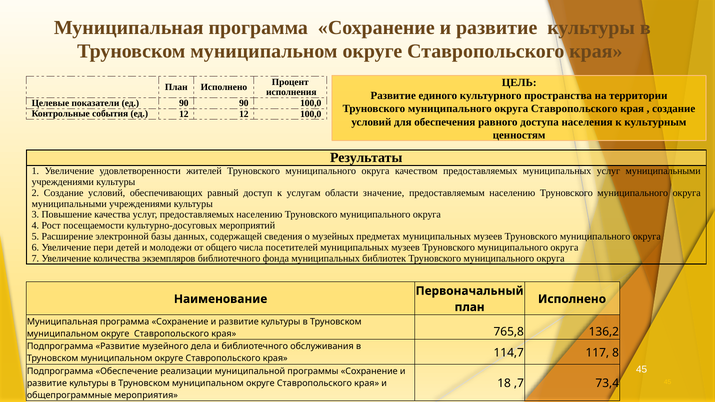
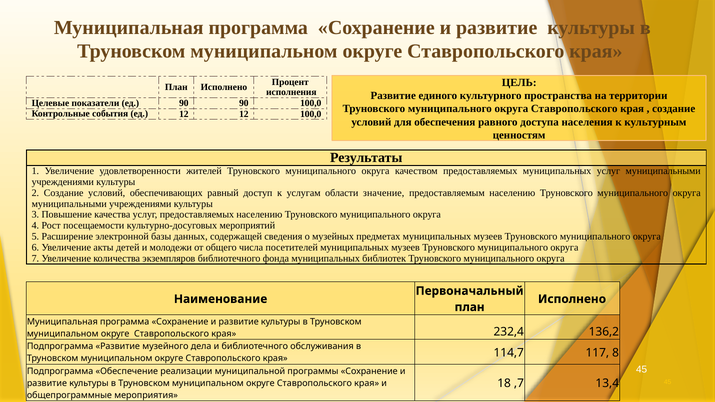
пери: пери -> акты (103, 248)
765,8: 765,8 -> 232,4 (509, 332)
73,4: 73,4 -> 13,4 (607, 384)
